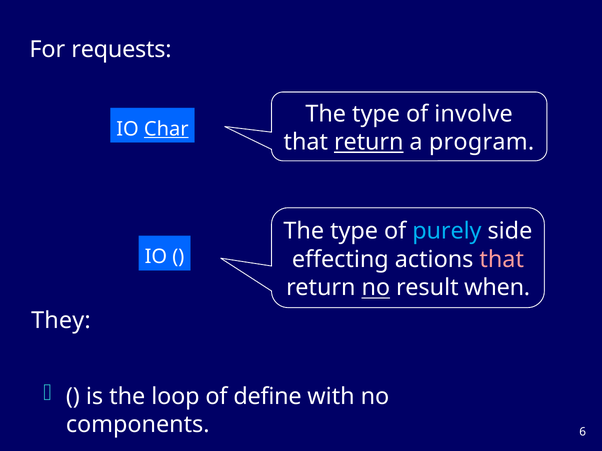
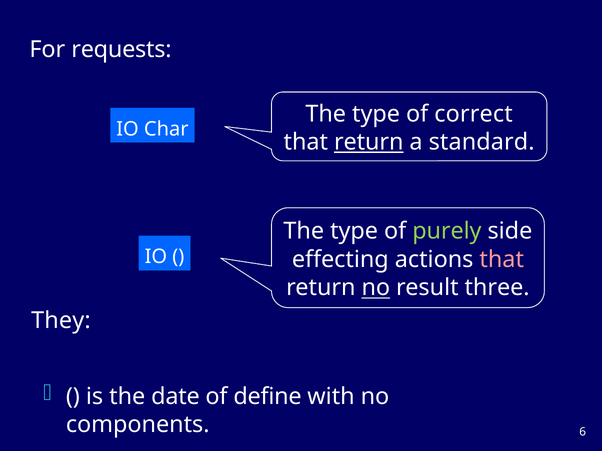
involve: involve -> correct (474, 114)
Char underline: present -> none (166, 129)
program: program -> standard (482, 142)
purely colour: light blue -> light green (447, 231)
when: when -> three (497, 288)
loop: loop -> date (175, 397)
